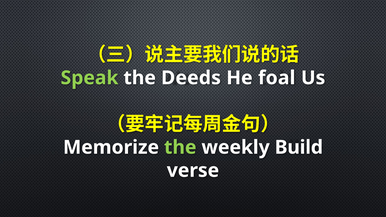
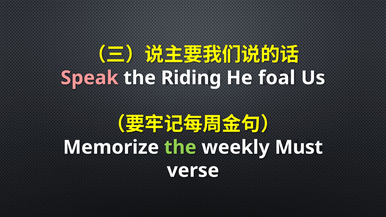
Speak colour: light green -> pink (90, 78)
Deeds: Deeds -> Riding (191, 78)
Build: Build -> Must (299, 147)
